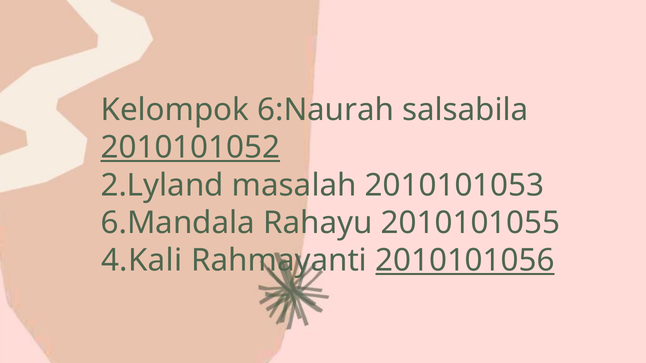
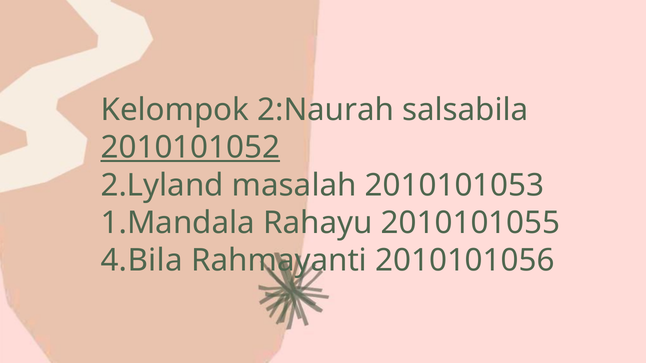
6:Naurah: 6:Naurah -> 2:Naurah (326, 110)
6.Mandala: 6.Mandala -> 1.Mandala (178, 223)
4.Kali: 4.Kali -> 4.Bila (142, 261)
2010101056 underline: present -> none (465, 261)
